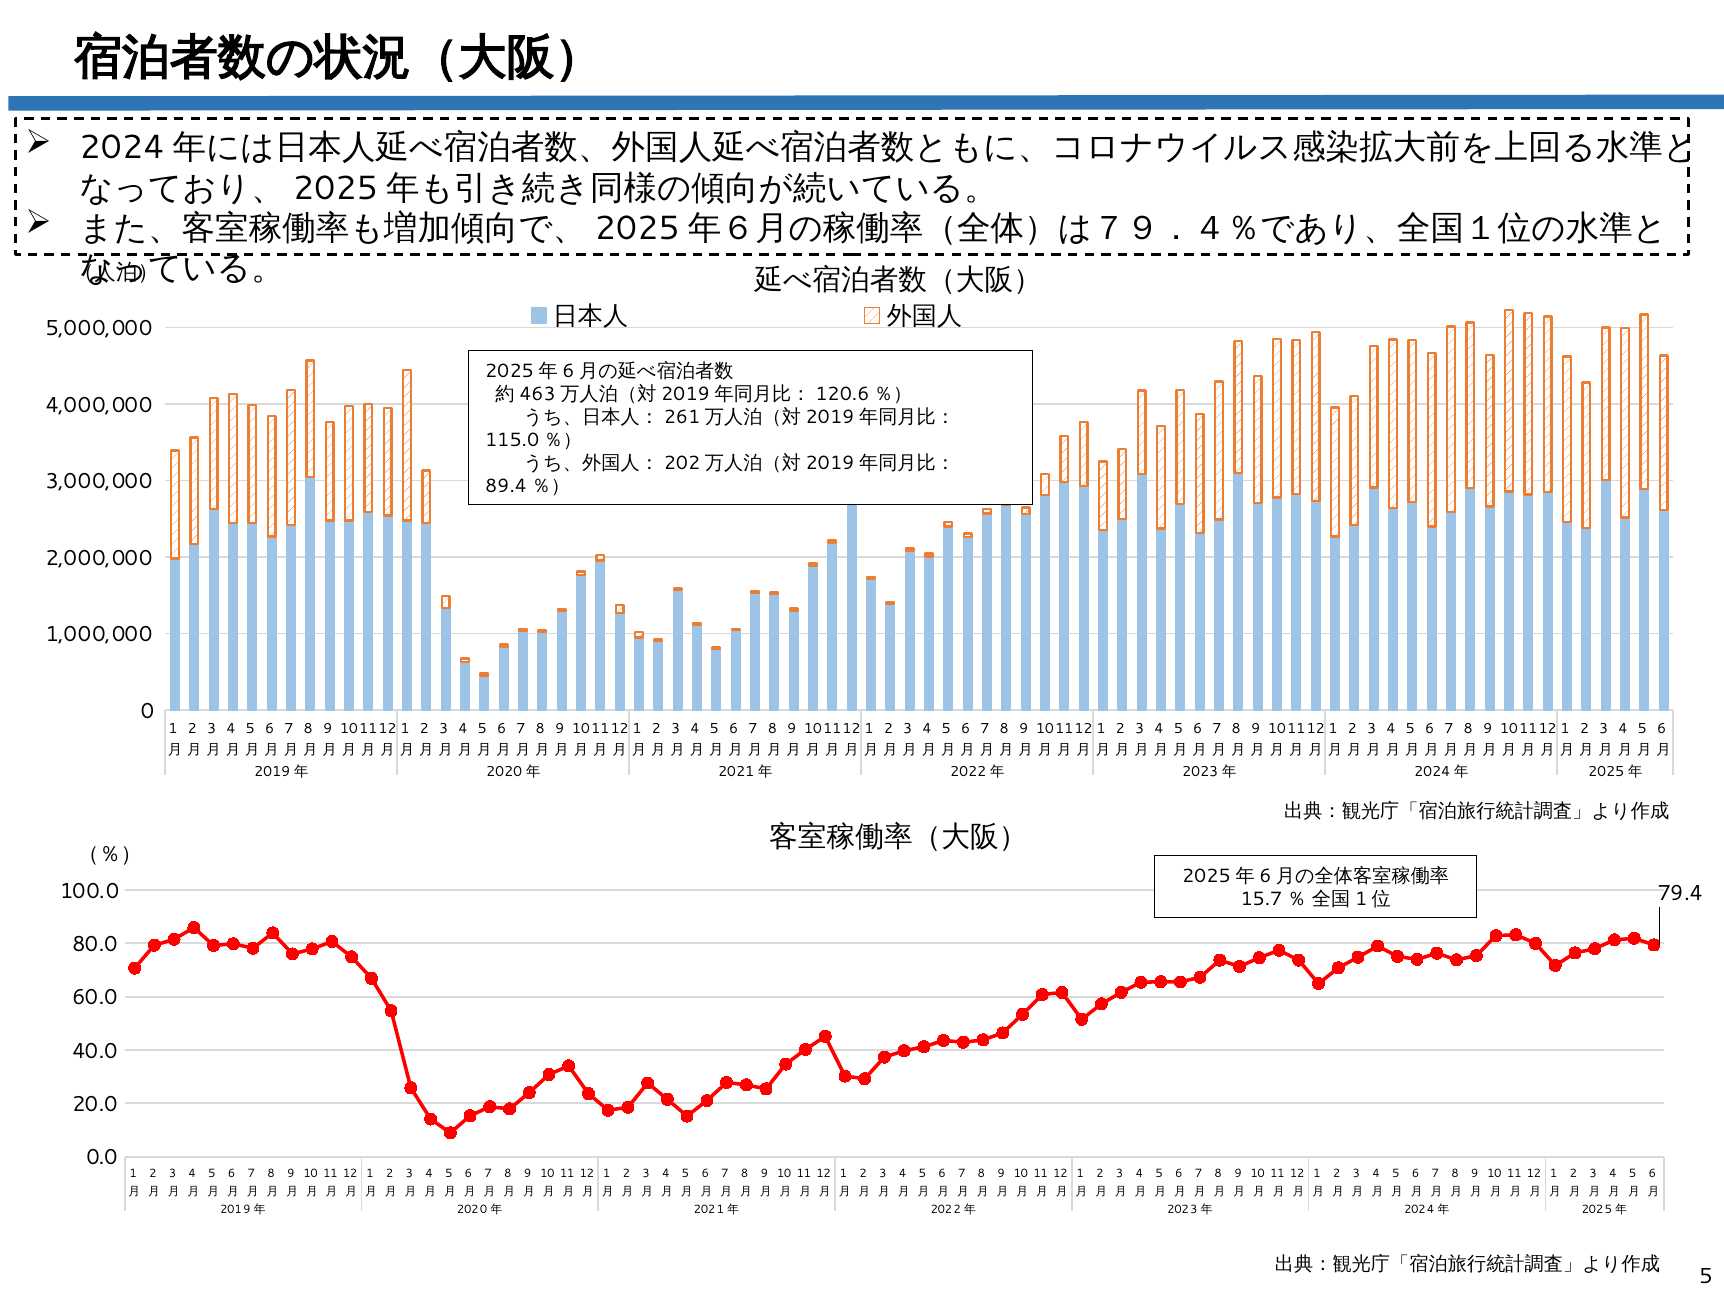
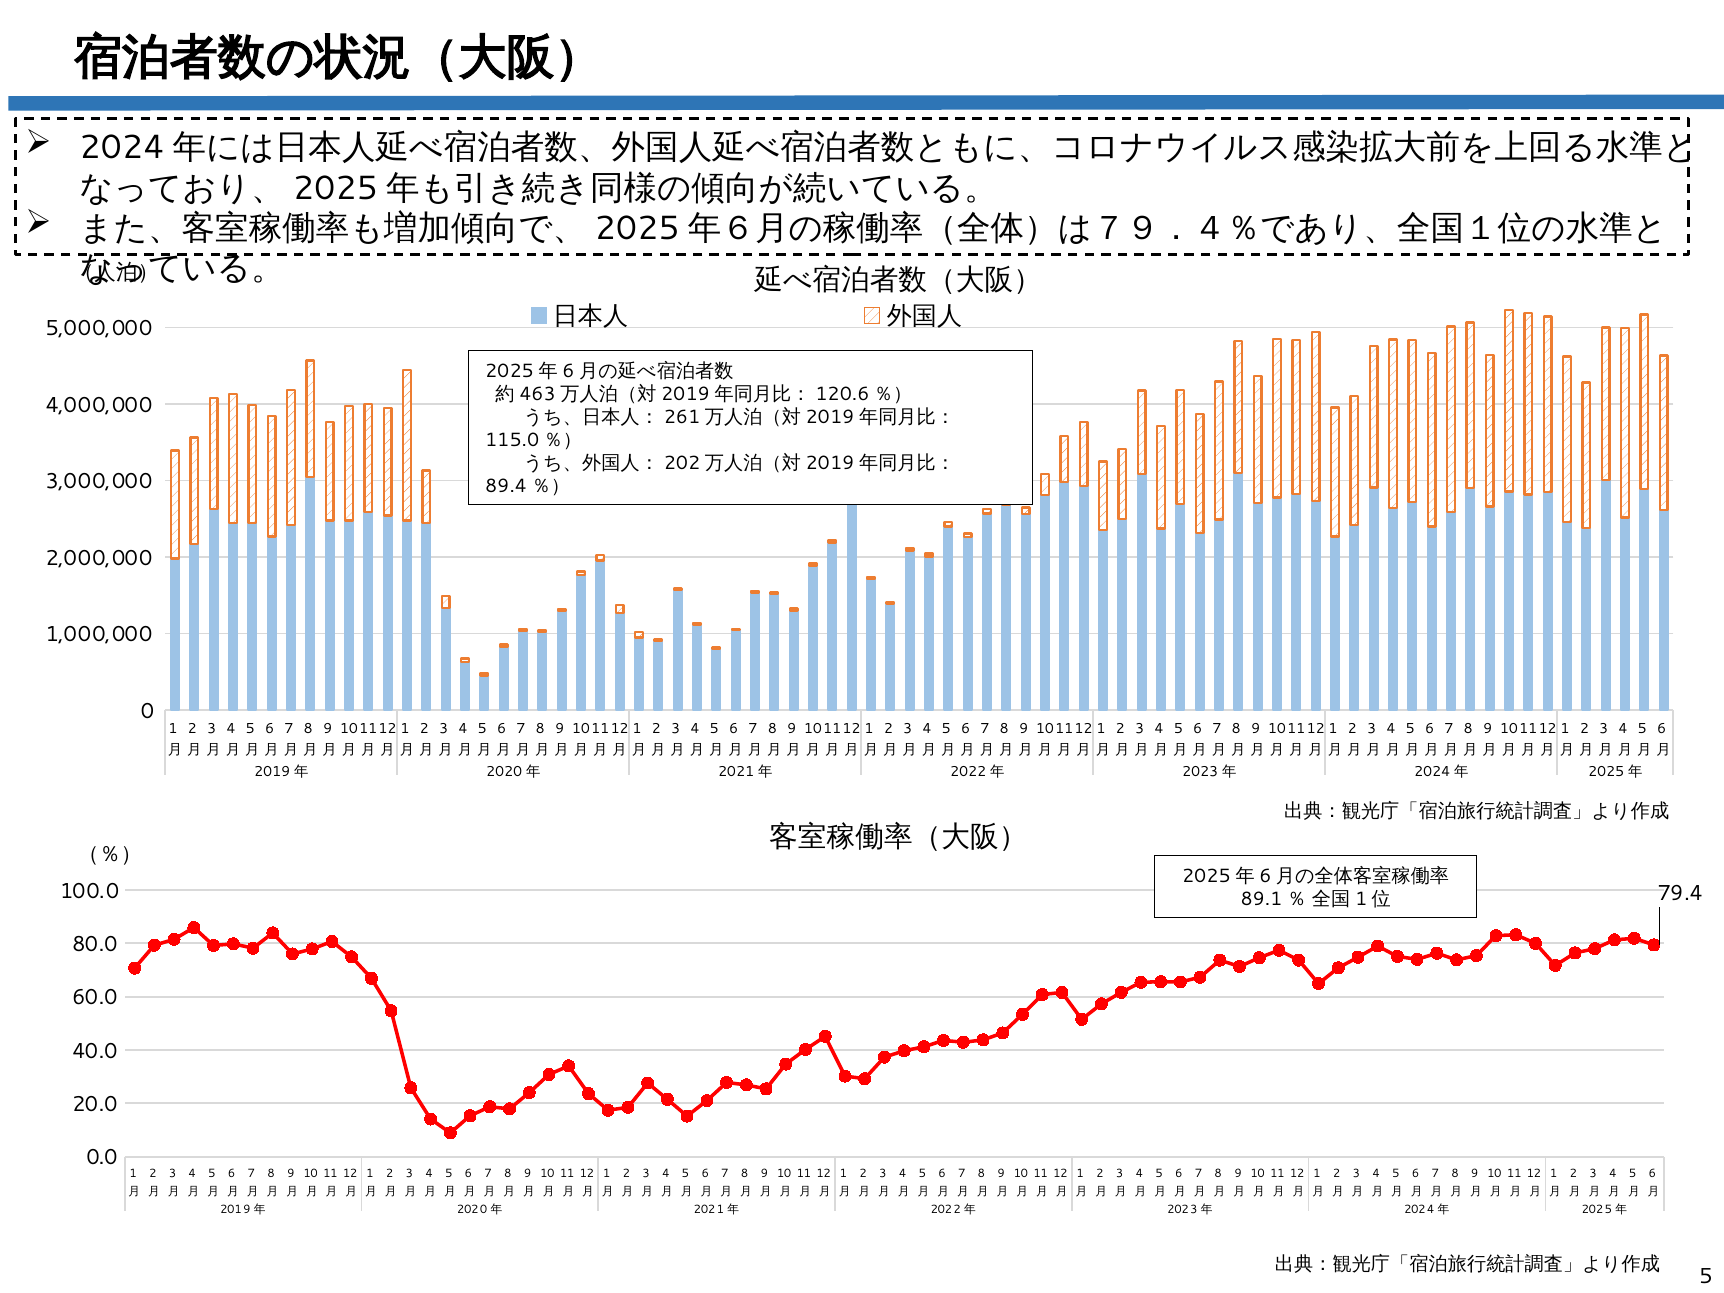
15.7: 15.7 -> 89.1 (1261, 899)
